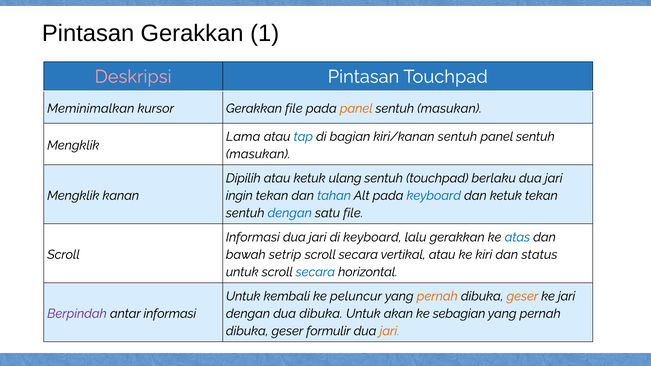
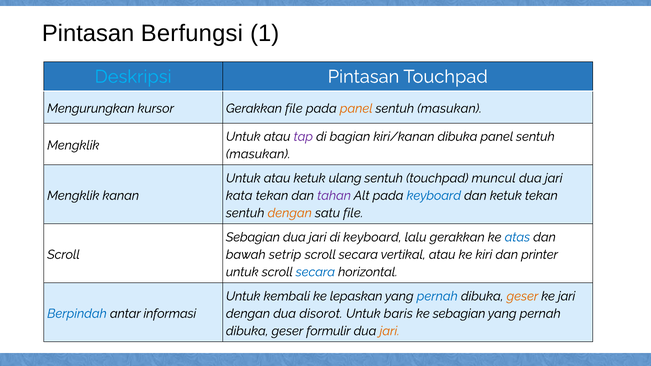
Pintasan Gerakkan: Gerakkan -> Berfungsi (192, 33)
Deskripsi colour: pink -> light blue (133, 77)
Meminimalkan: Meminimalkan -> Mengurungkan (91, 109)
Lama: Lama -> Untuk (243, 137)
tap colour: blue -> purple (303, 137)
kiri/kanan sentuh: sentuh -> dibuka (457, 137)
Dipilih: Dipilih -> Untuk (243, 178)
berlaku: berlaku -> muncul (494, 178)
ingin: ingin -> kata (239, 196)
tahan colour: blue -> purple (334, 196)
dengan colour: blue -> orange (290, 213)
Informasi: Informasi -> Sebagian (253, 237)
status: status -> printer (540, 255)
peluncur: peluncur -> lepaskan (356, 296)
pernah colour: orange -> blue (437, 296)
Berpindah colour: purple -> blue (77, 314)
dua dibuka: dibuka -> disorot (321, 314)
akan: akan -> baris (398, 314)
